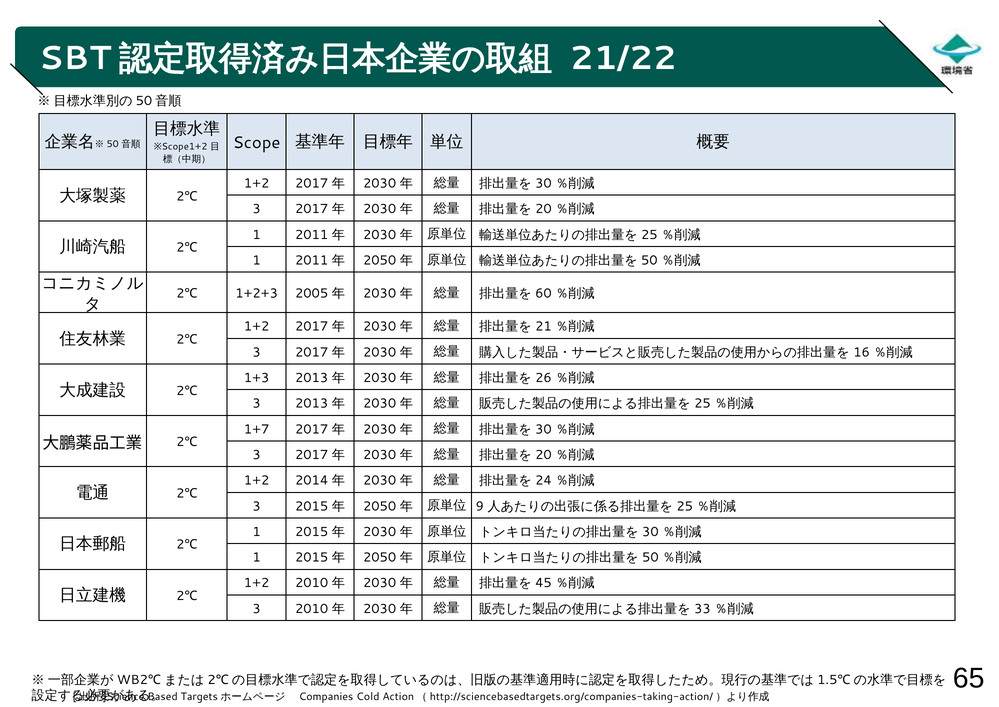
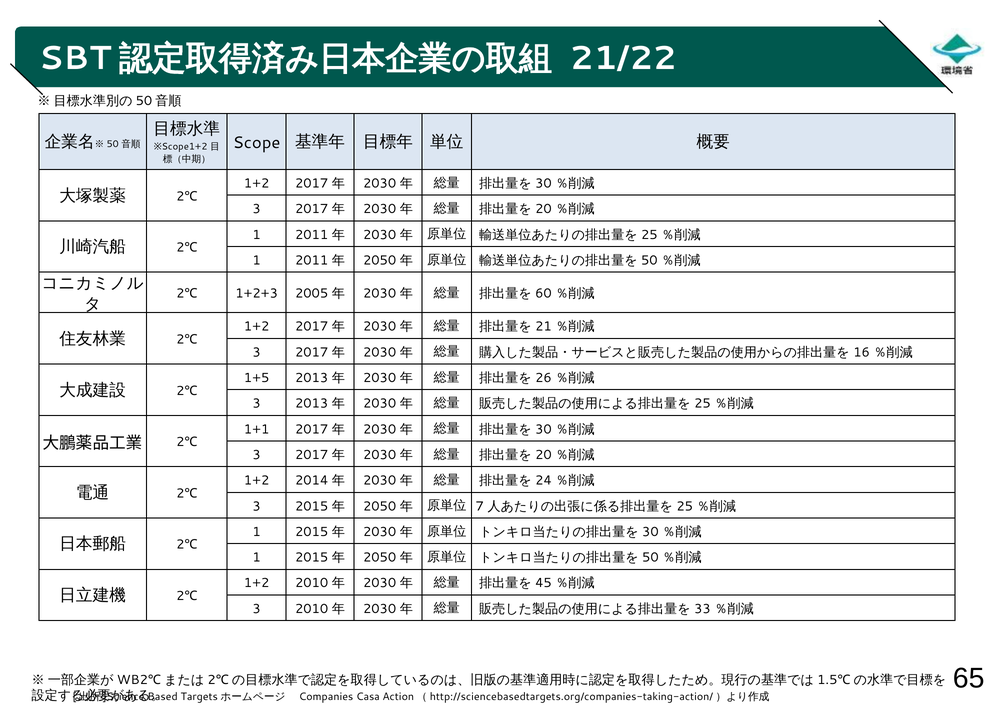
1+3: 1+3 -> 1+5 (257, 378)
1+7: 1+7 -> 1+1 (257, 429)
9: 9 -> 7 (480, 506)
Cold: Cold -> Casa (368, 696)
